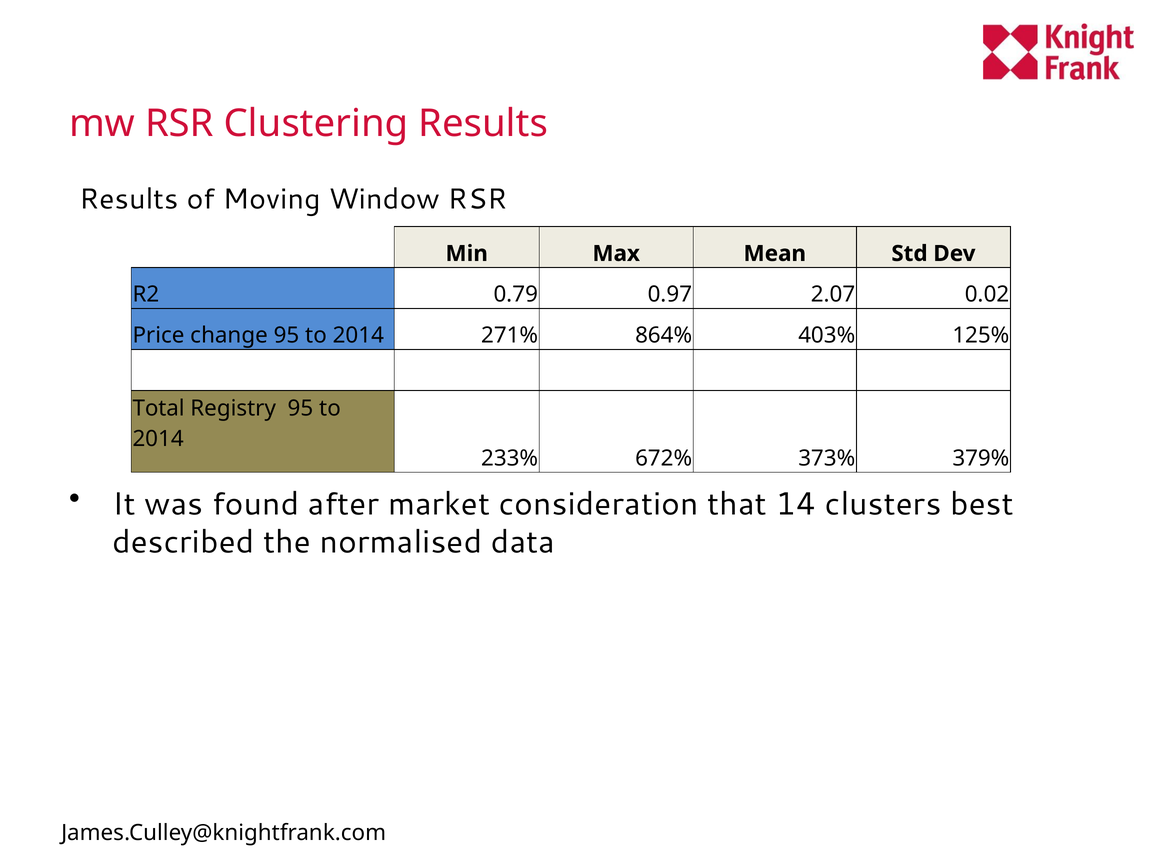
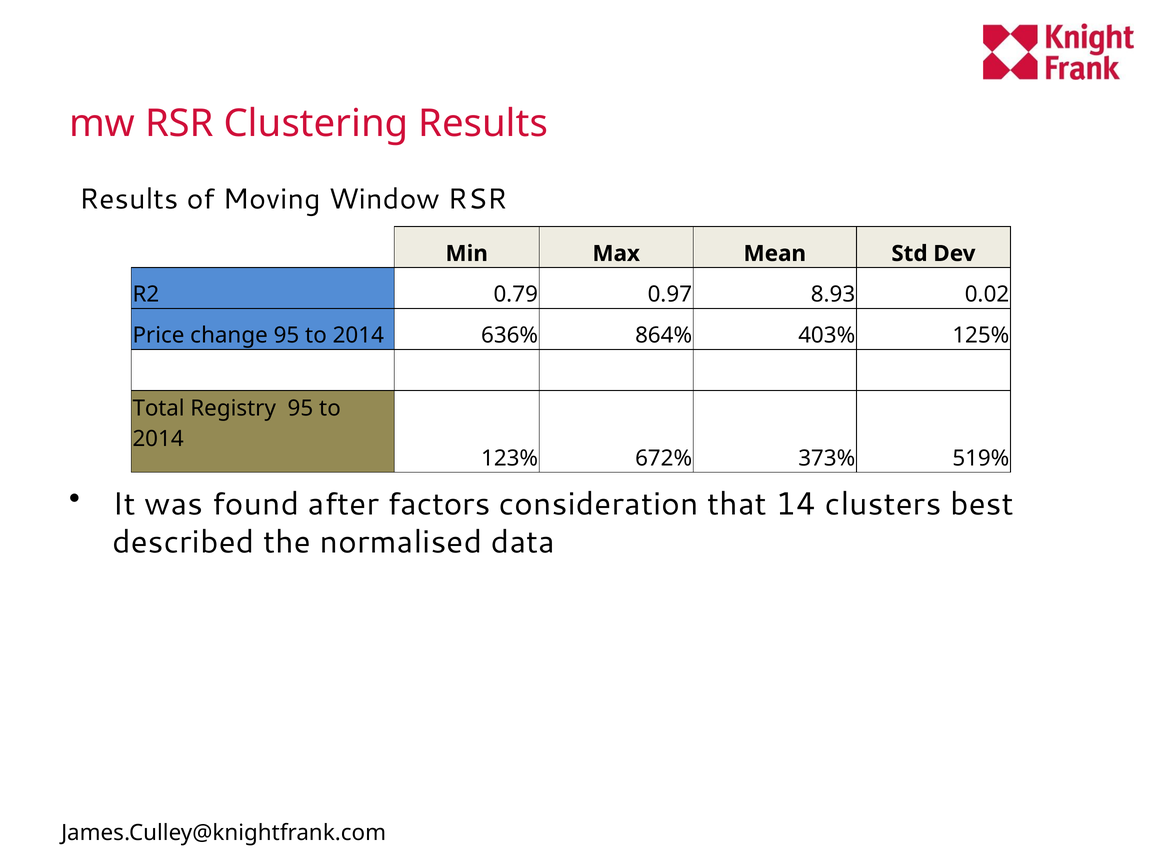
2.07: 2.07 -> 8.93 (833, 295)
271%: 271% -> 636% (510, 336)
233%: 233% -> 123% (510, 459)
379%: 379% -> 519% (981, 459)
market: market -> factors (439, 504)
